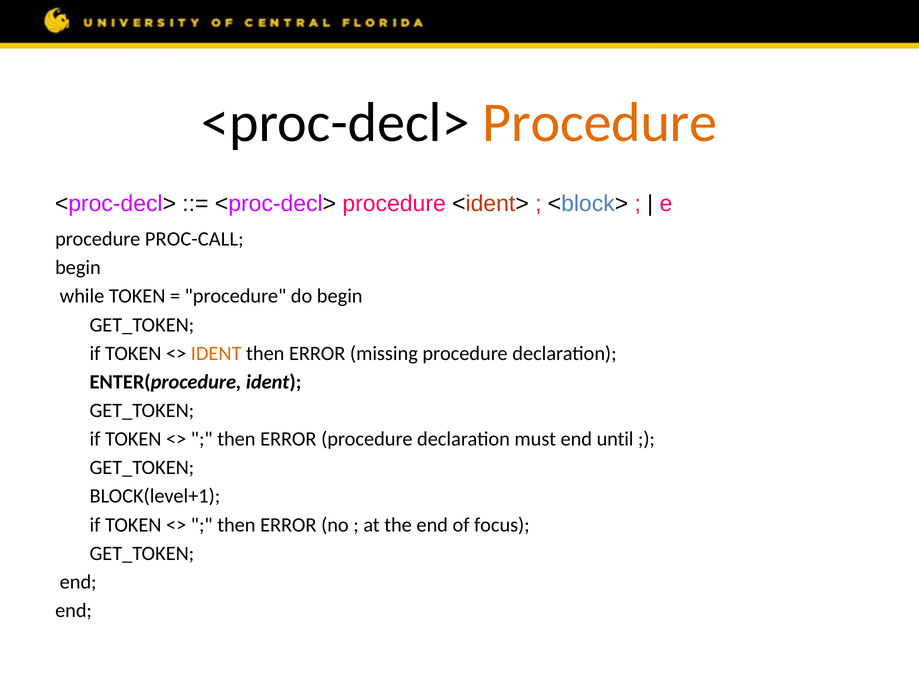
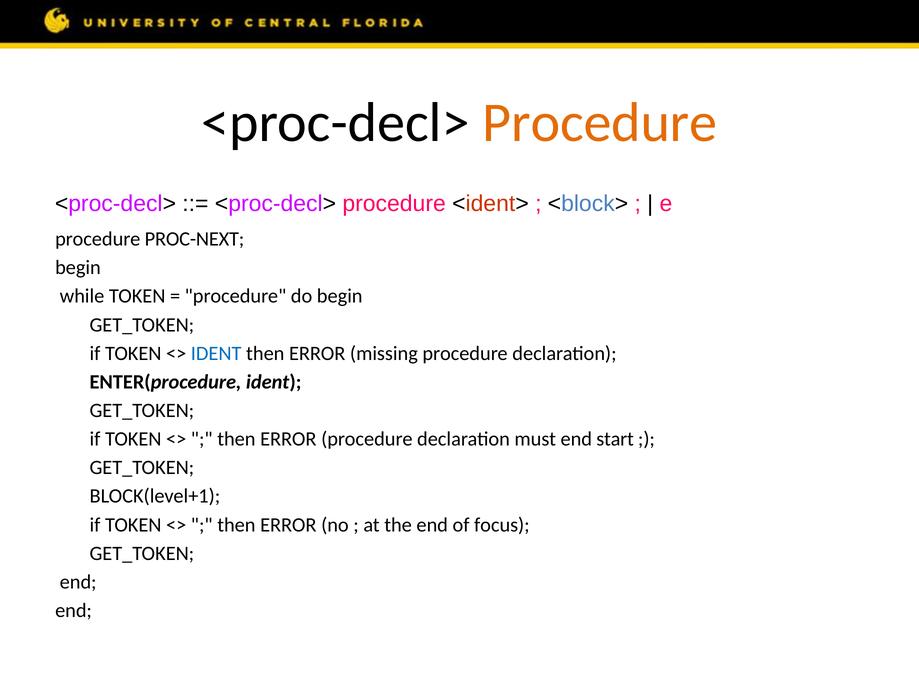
PROC-CALL: PROC-CALL -> PROC-NEXT (194, 239)
IDENT colour: orange -> blue (216, 354)
until: until -> start (615, 439)
